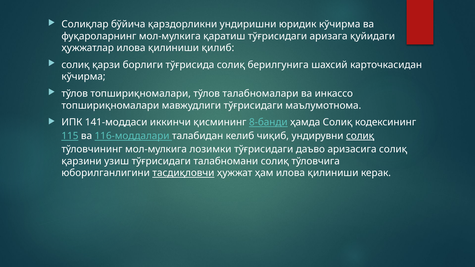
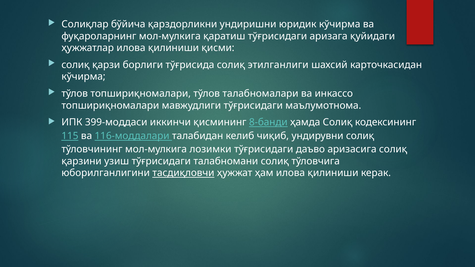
қилиб: қилиб -> қисми (218, 48)
берилгунига: берилгунига -> этилганлиги (278, 65)
141-моддаси: 141-моддаси -> 399-моддаси (116, 122)
солиқ underline: present -> none (360, 136)
